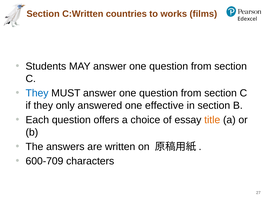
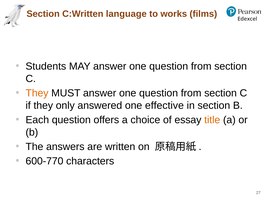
countries: countries -> language (126, 14)
They colour: blue -> orange (37, 93)
600-709: 600-709 -> 600-770 (44, 161)
